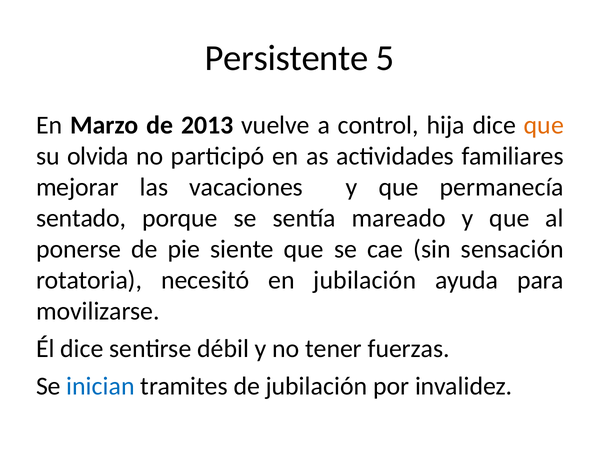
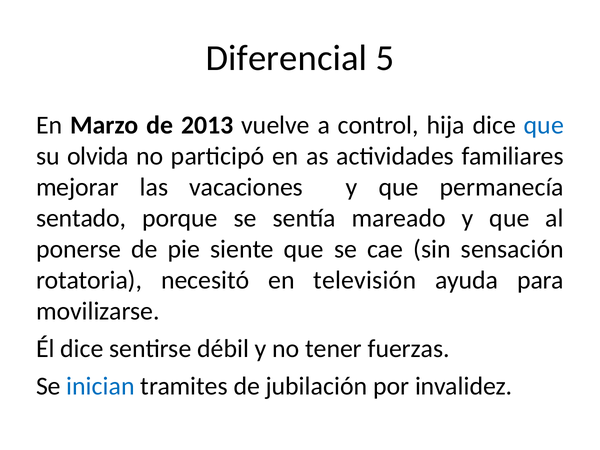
Persistente: Persistente -> Diferencial (286, 58)
que colour: orange -> blue (544, 125)
en jubilación: jubilación -> televisión (365, 280)
